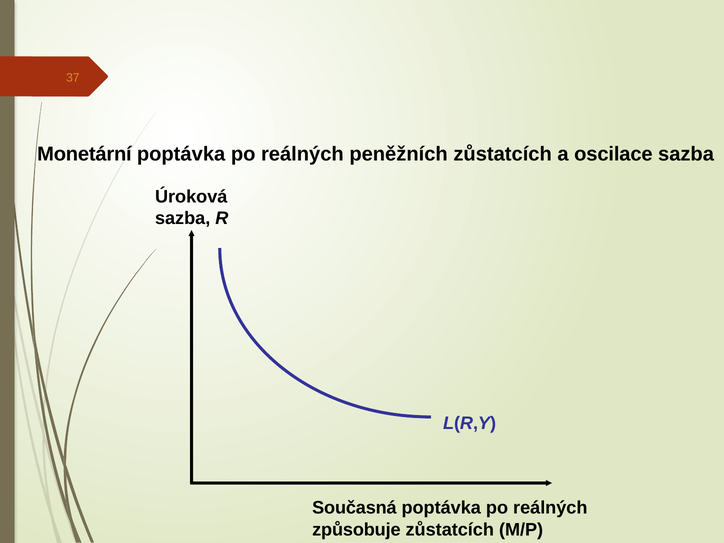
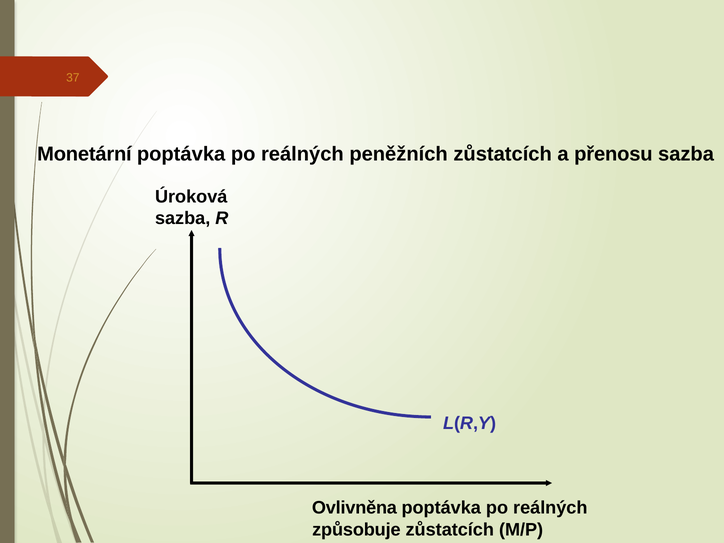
oscilace: oscilace -> přenosu (613, 154)
Současná: Současná -> Ovlivněna (354, 508)
